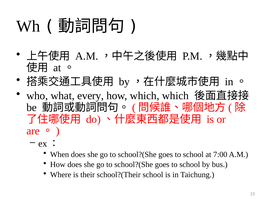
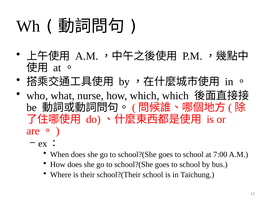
every: every -> nurse (91, 96)
